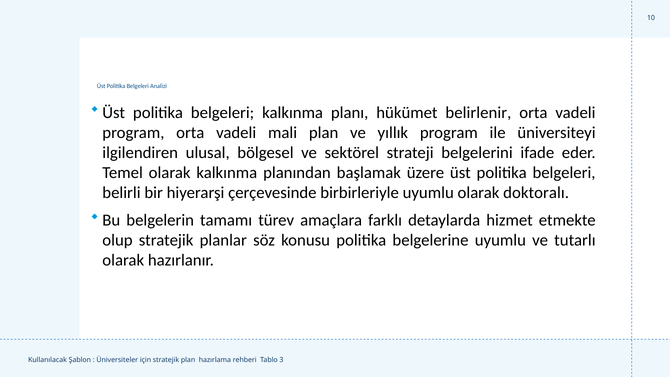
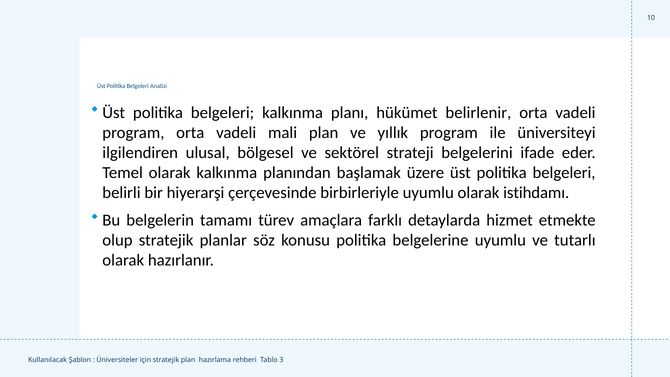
doktoralı: doktoralı -> istihdamı (536, 193)
